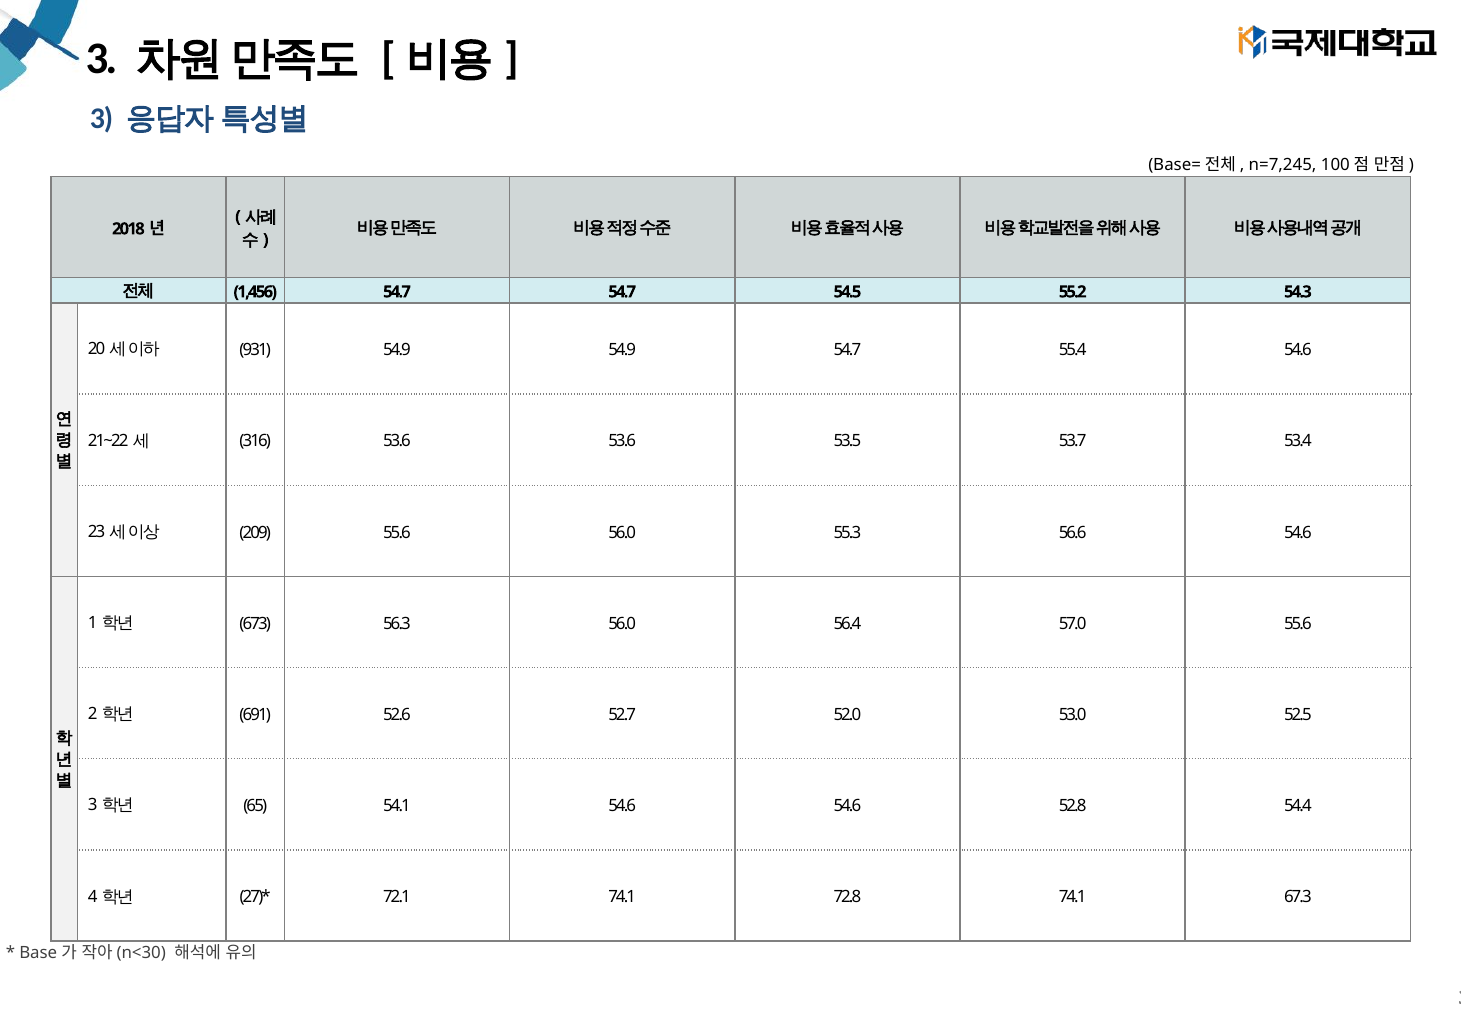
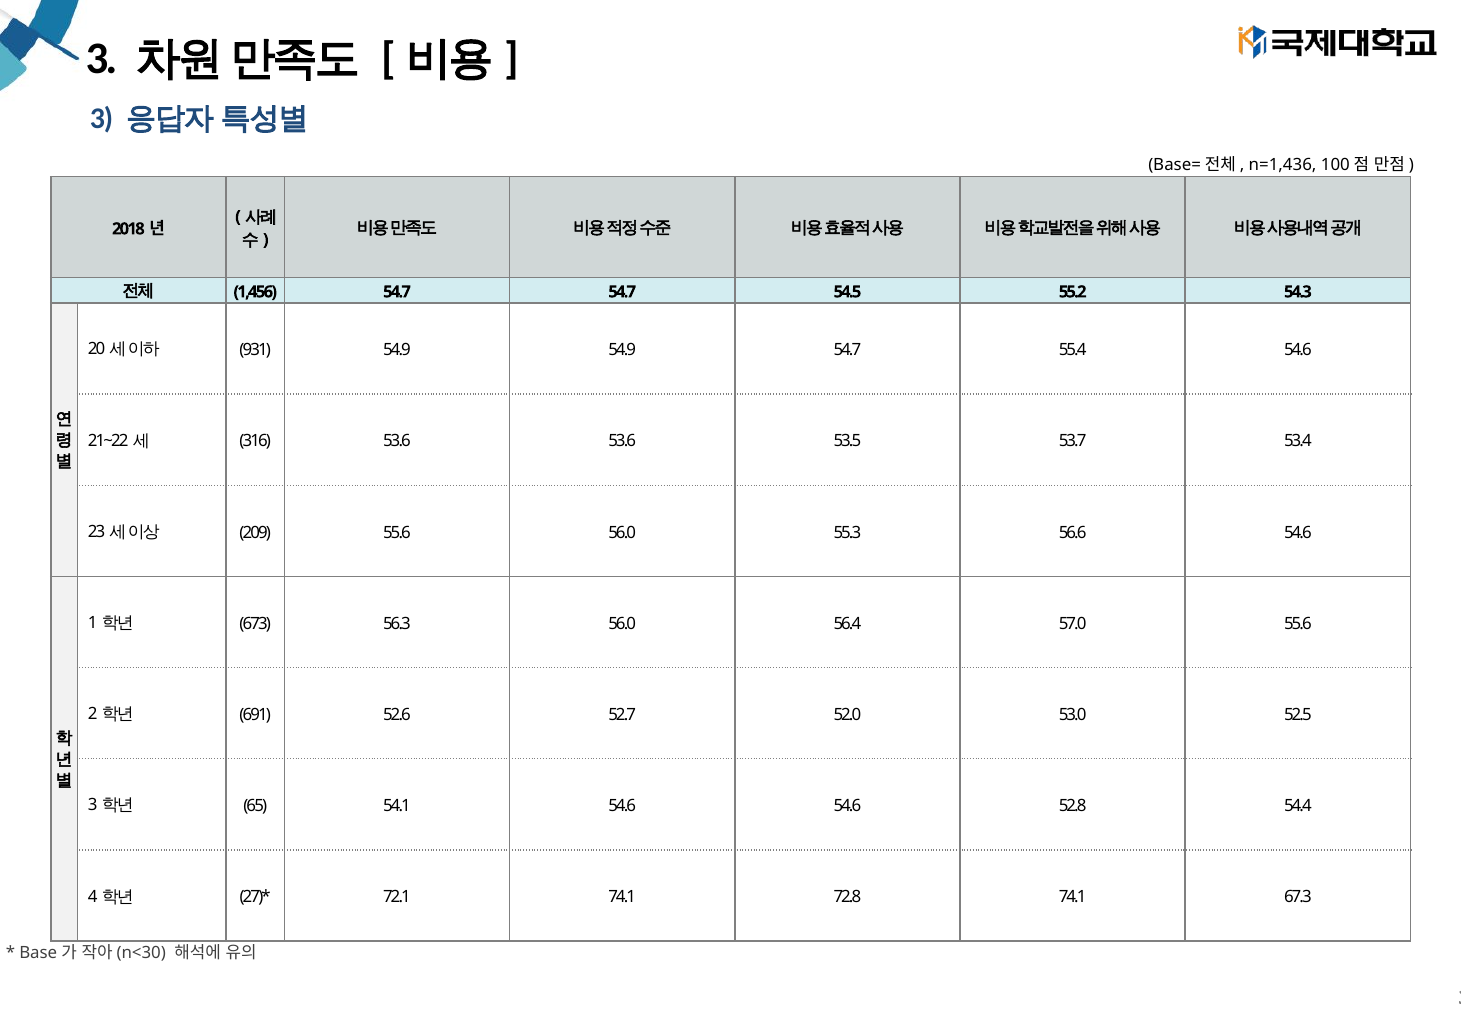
n=7,245: n=7,245 -> n=1,436 (1283, 164)
